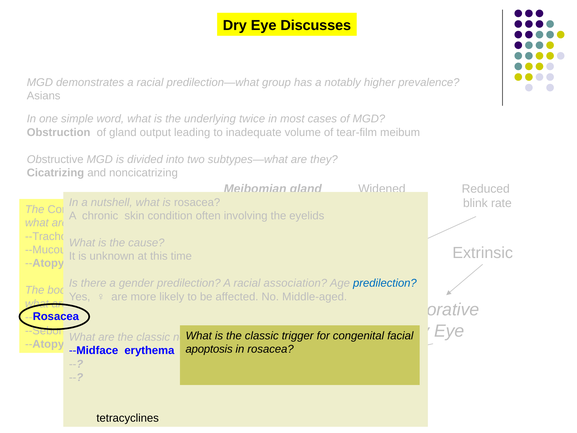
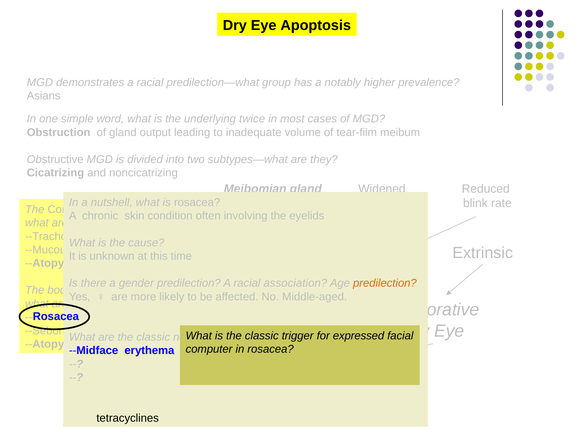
Discusses: Discusses -> Apoptosis (316, 25)
predilection colour: blue -> orange (385, 283)
congenital: congenital -> expressed (359, 336)
apoptosis: apoptosis -> computer (209, 349)
